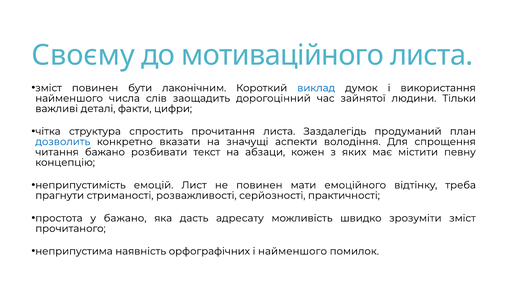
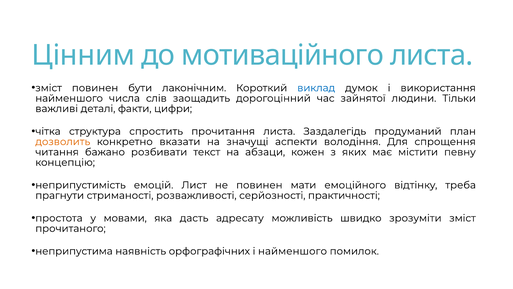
Своєму: Своєму -> Цінним (83, 55)
дозволить colour: blue -> orange (63, 142)
у бажано: бажано -> мовами (125, 218)
